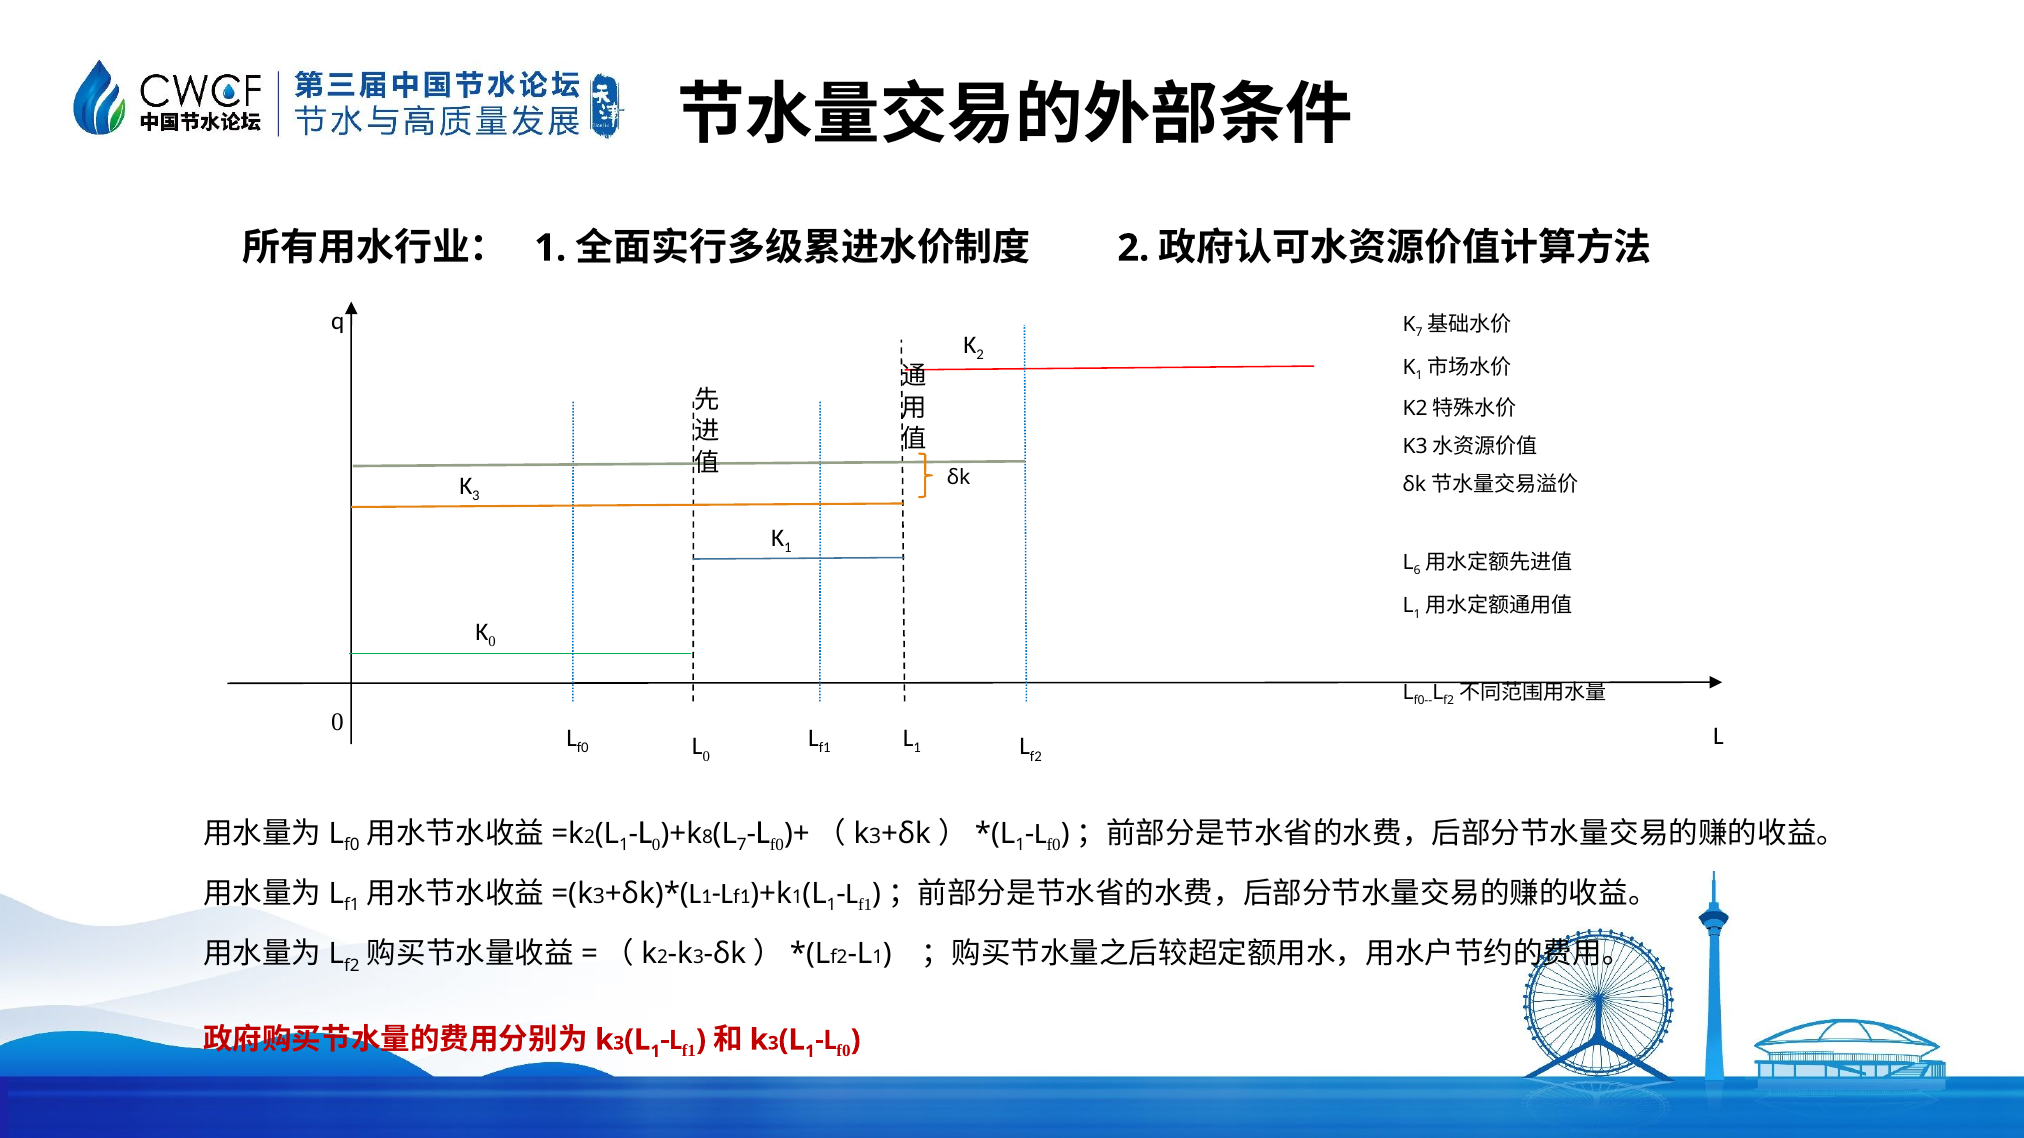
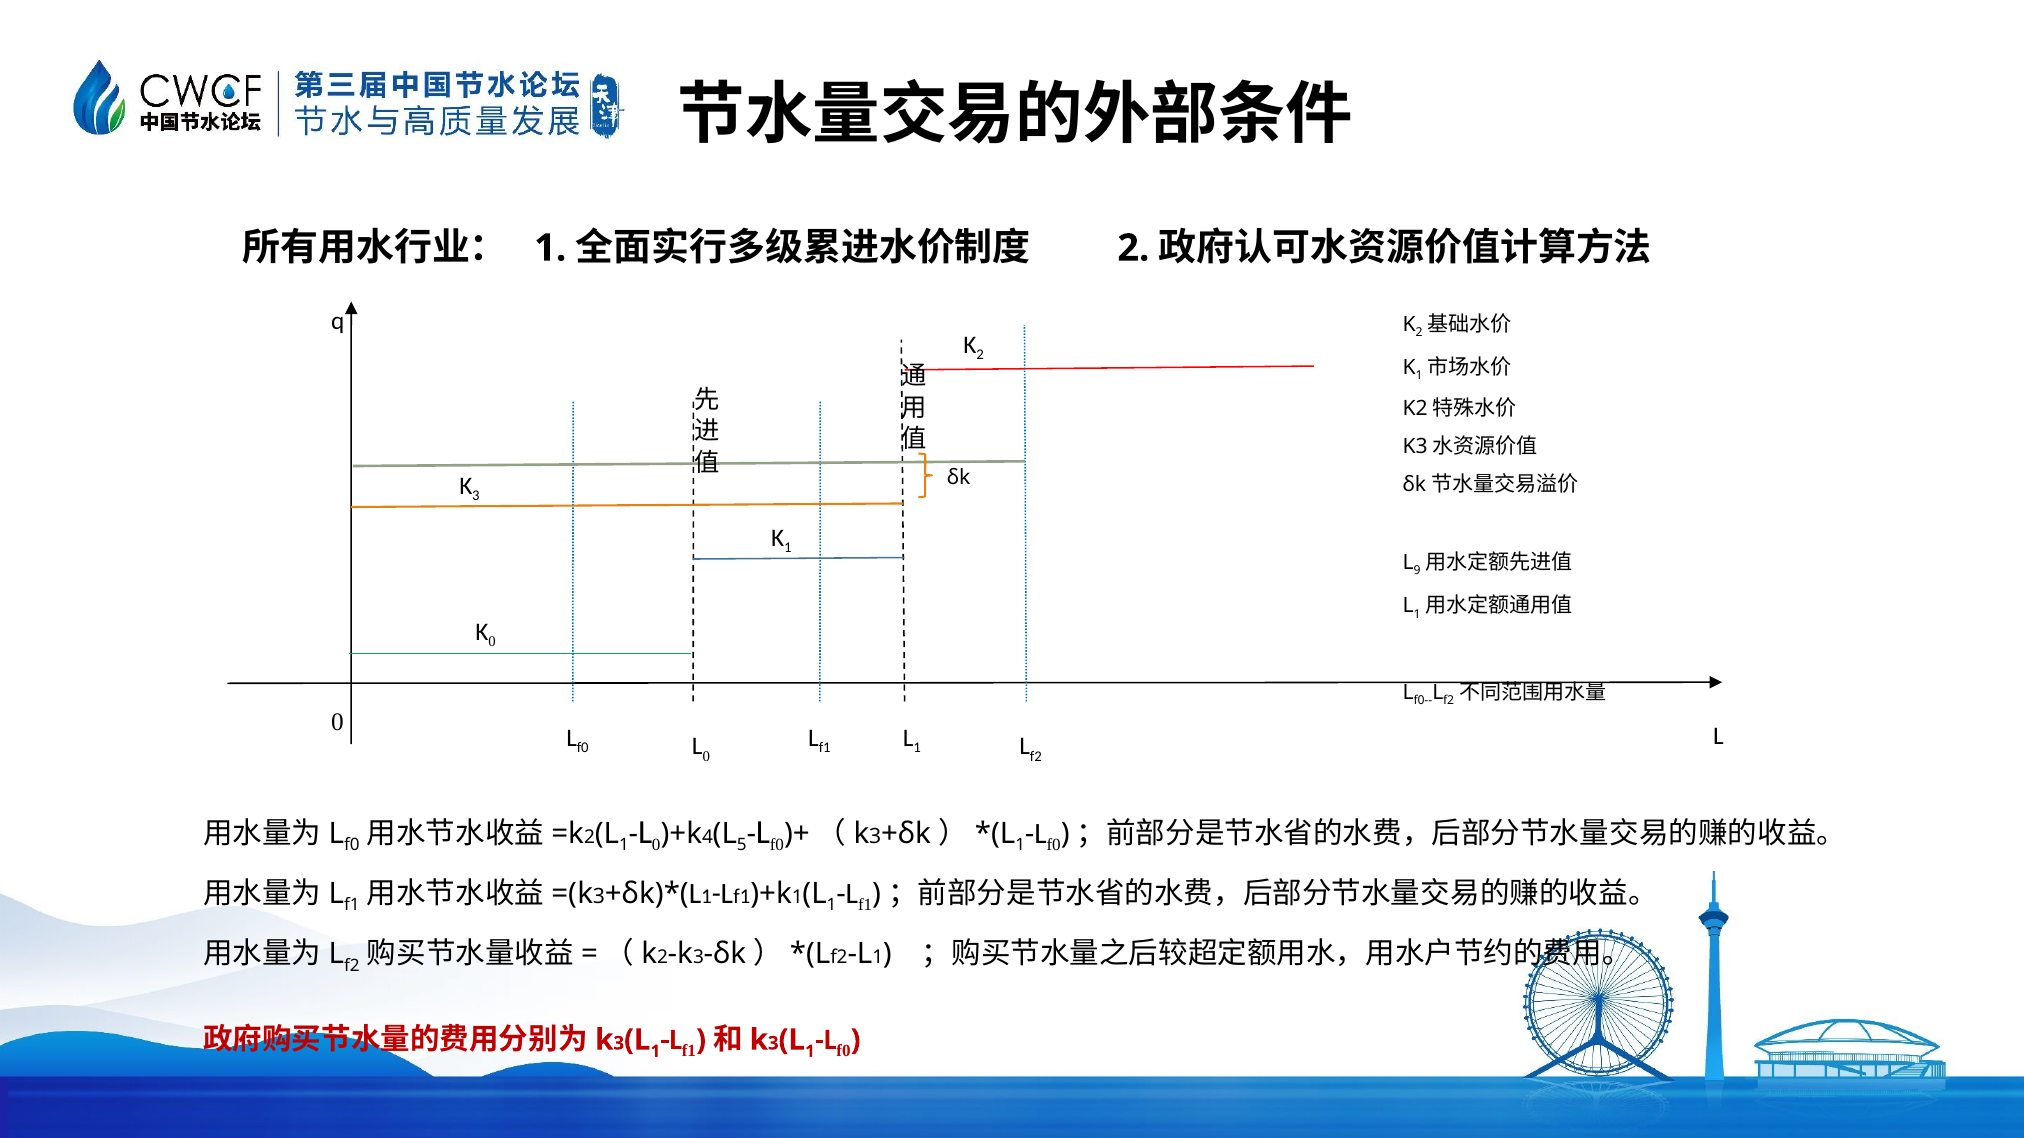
7: 7 -> 2 (1419, 333)
6: 6 -> 9 (1417, 571)
8: 8 -> 4 (707, 837)
L 7: 7 -> 5 (742, 845)
